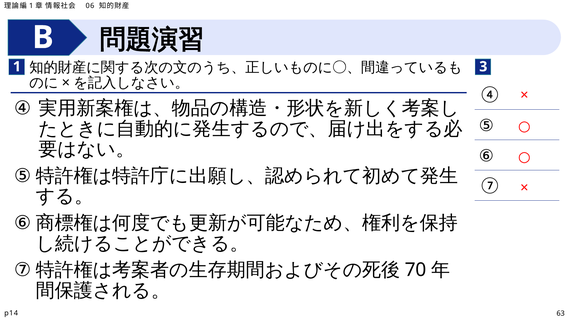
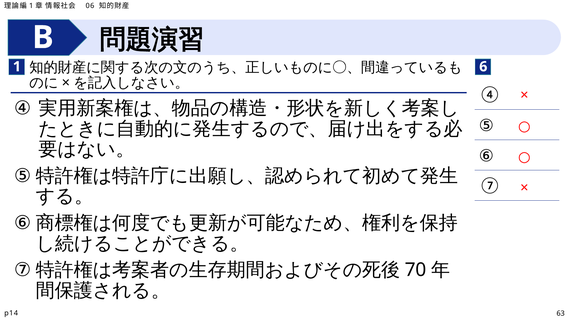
3: 3 -> 6 (483, 67)
